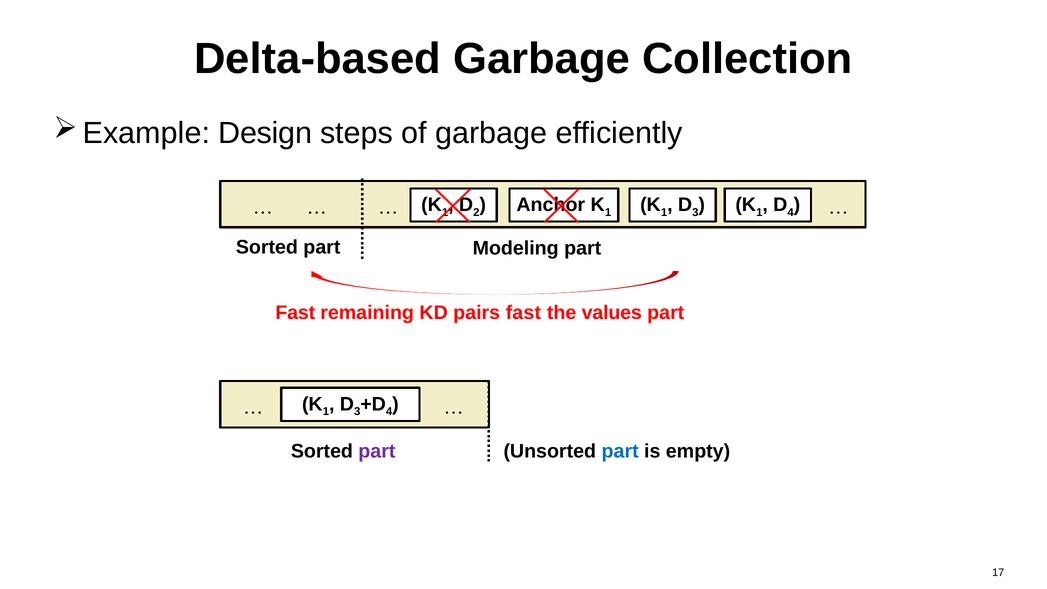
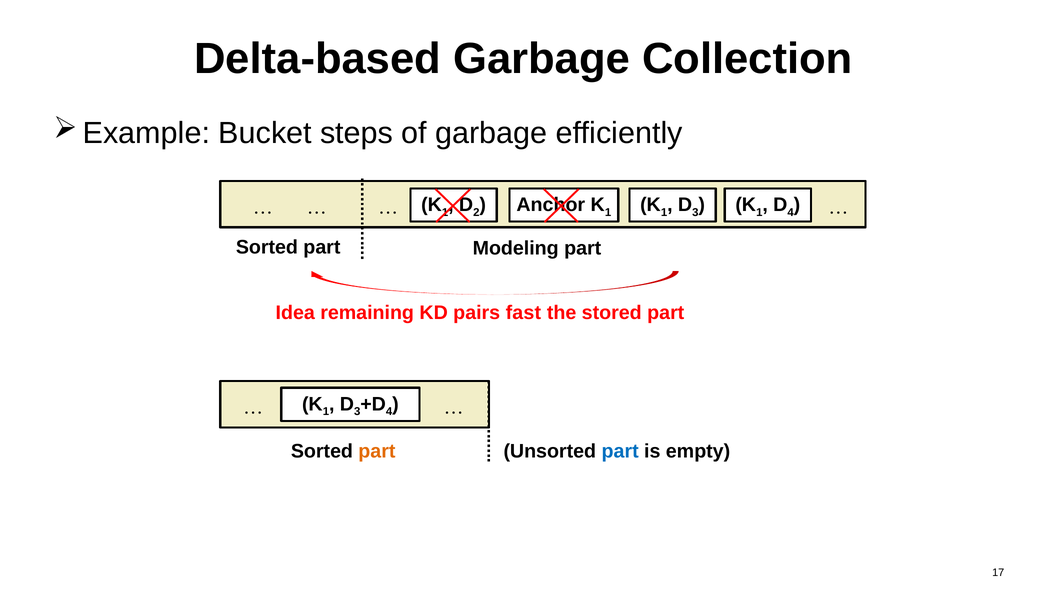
Design: Design -> Bucket (265, 133)
Fast: Fast -> Idea (295, 313)
values: values -> stored (612, 313)
part colour: purple -> orange (377, 451)
